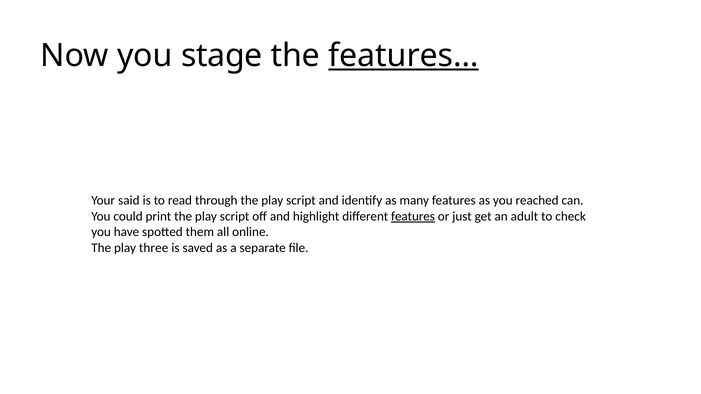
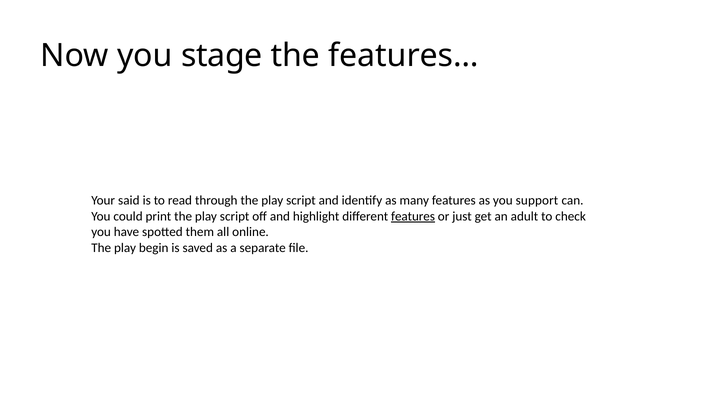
features… underline: present -> none (403, 56)
reached: reached -> support (537, 201)
three: three -> begin (154, 248)
